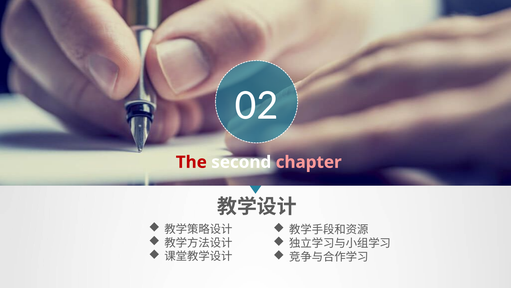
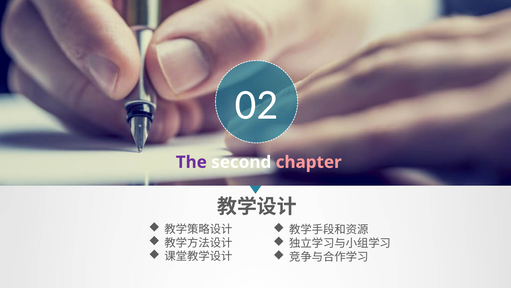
The colour: red -> purple (191, 162)
